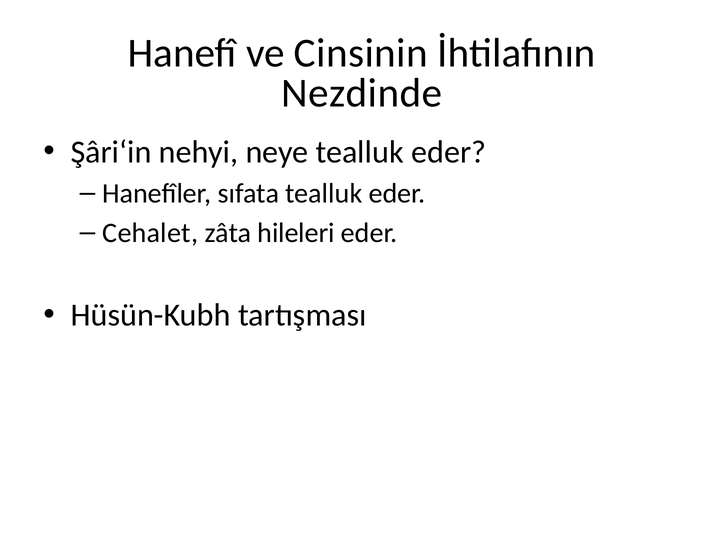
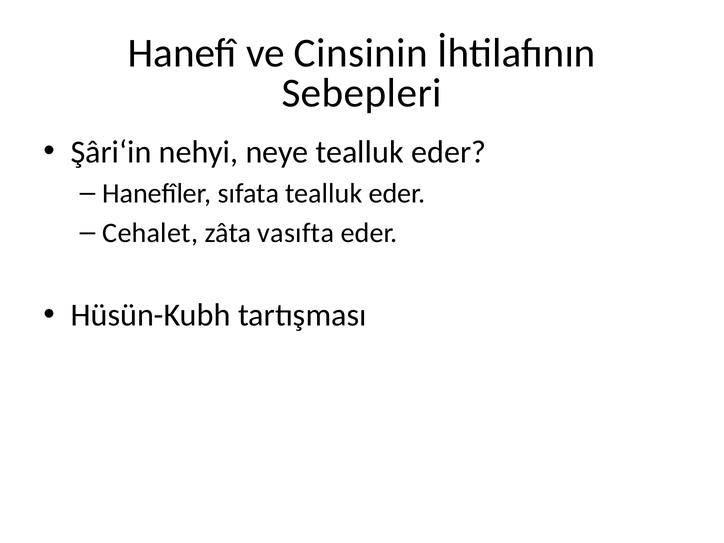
Nezdinde: Nezdinde -> Sebepleri (362, 93)
hileleri: hileleri -> vasıfta (296, 233)
